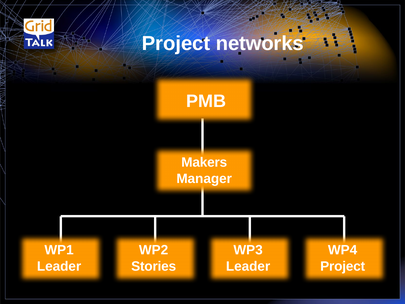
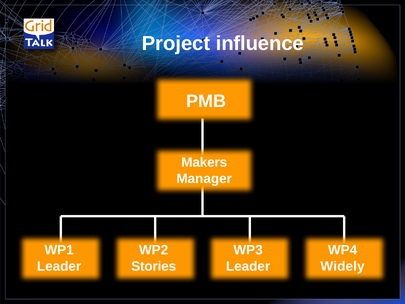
networks: networks -> influence (260, 44)
Project: Project -> Widely (343, 266)
